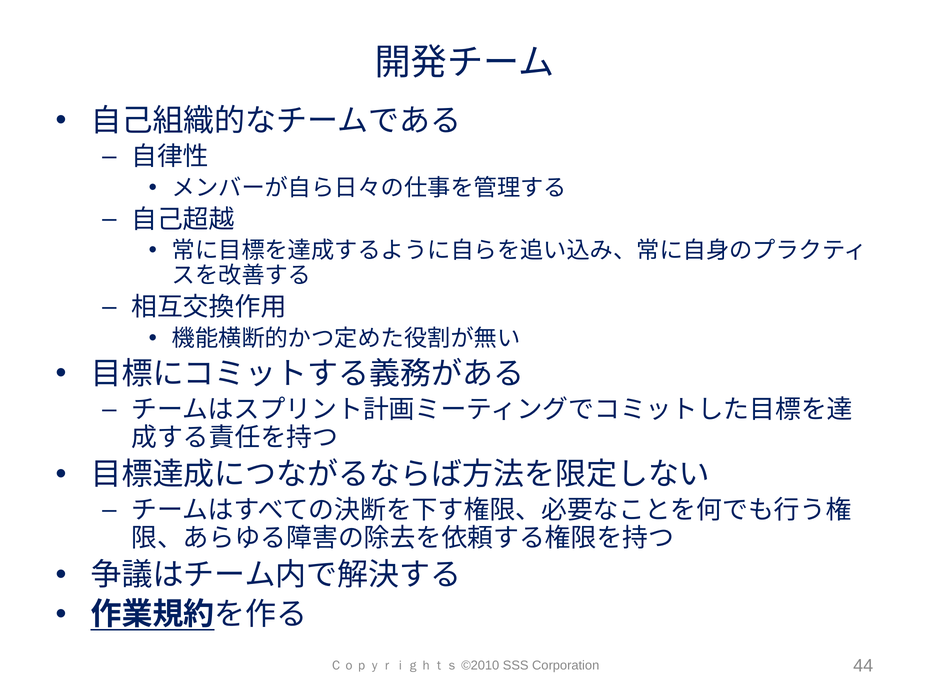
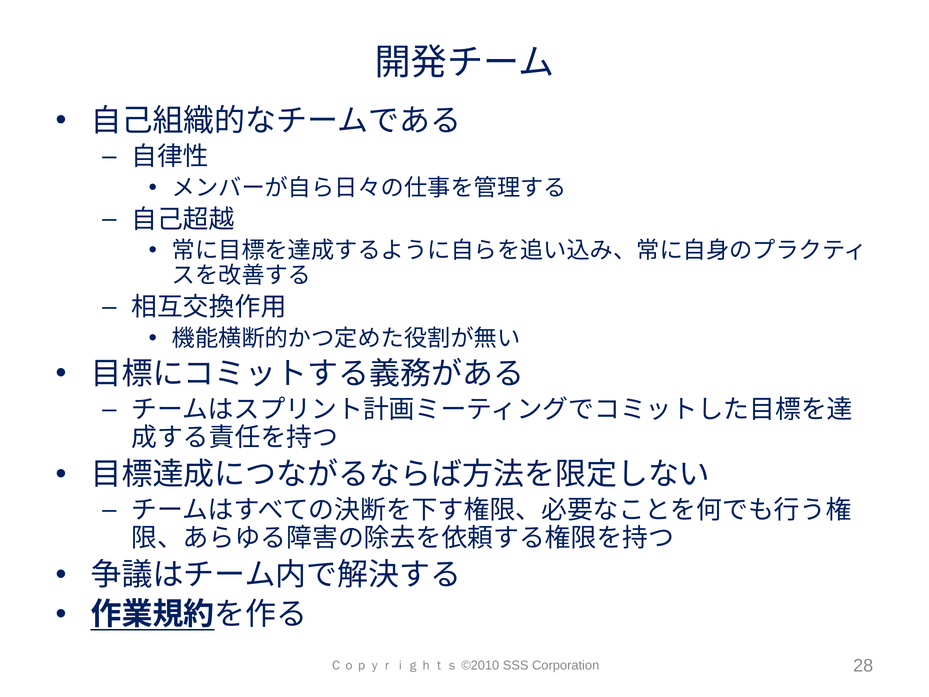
44: 44 -> 28 (863, 666)
